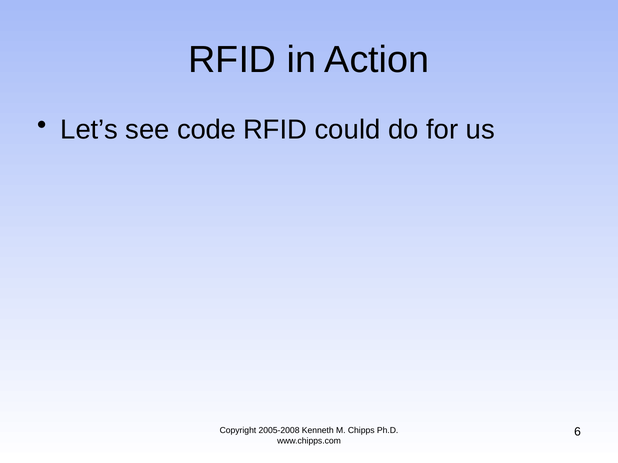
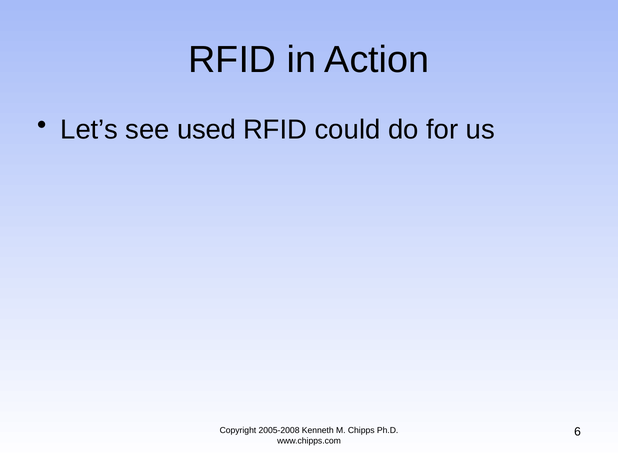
code: code -> used (206, 130)
